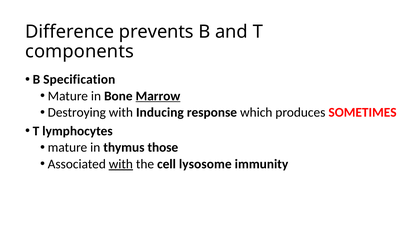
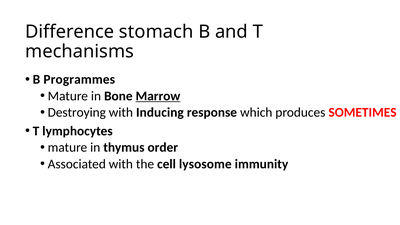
prevents: prevents -> stomach (156, 32)
components: components -> mechanisms (80, 51)
Specification: Specification -> Programmes (79, 80)
those: those -> order (163, 148)
with underline: present -> none (121, 164)
